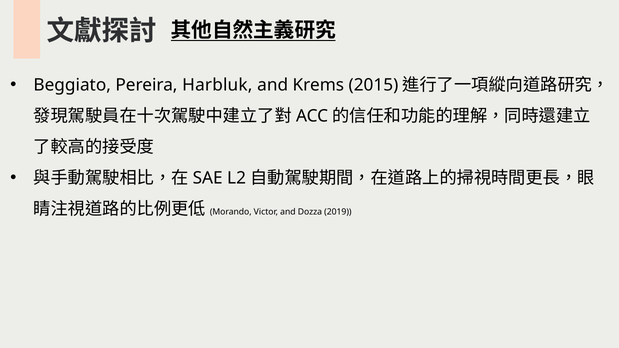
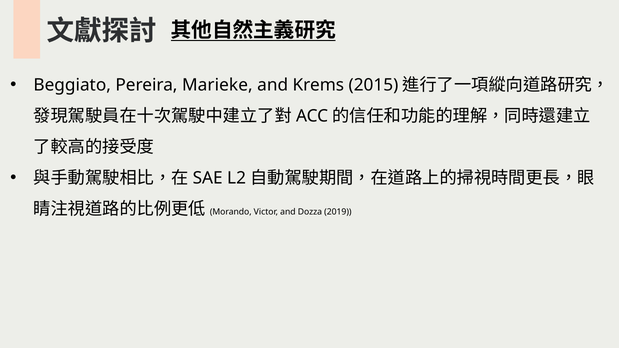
Harbluk: Harbluk -> Marieke (217, 85)
